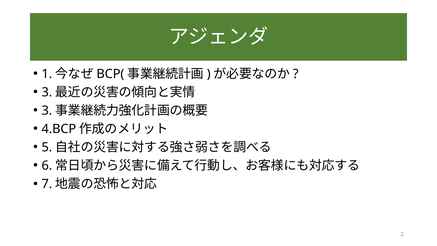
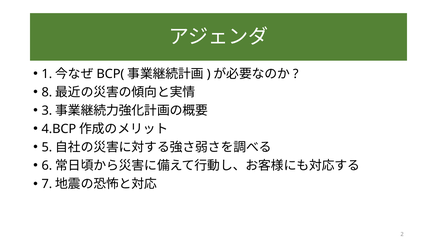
3: 3 -> 8 (47, 92)
